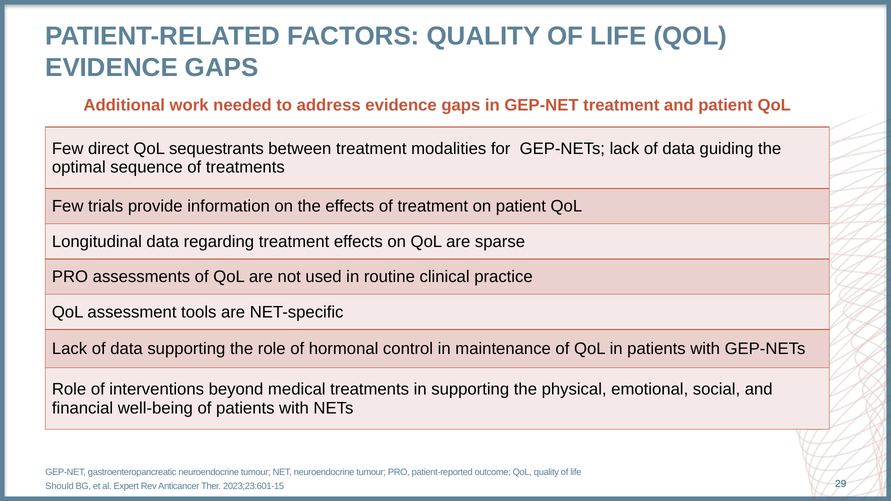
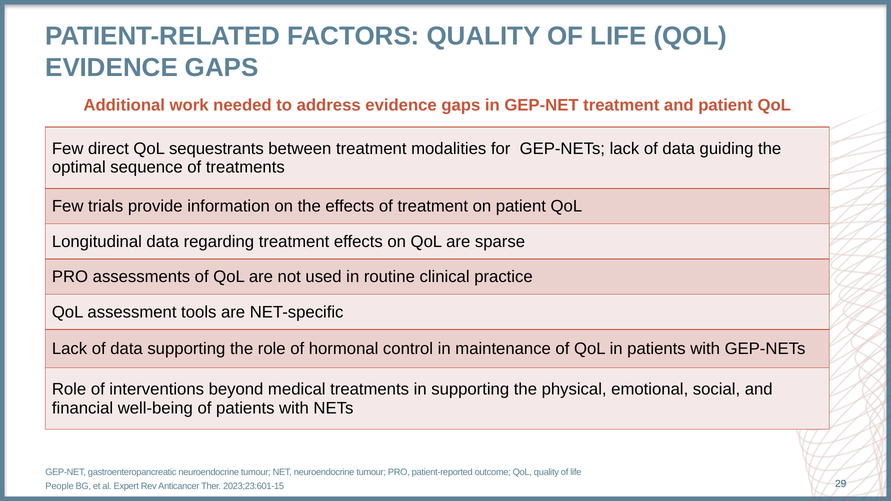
Should: Should -> People (60, 486)
